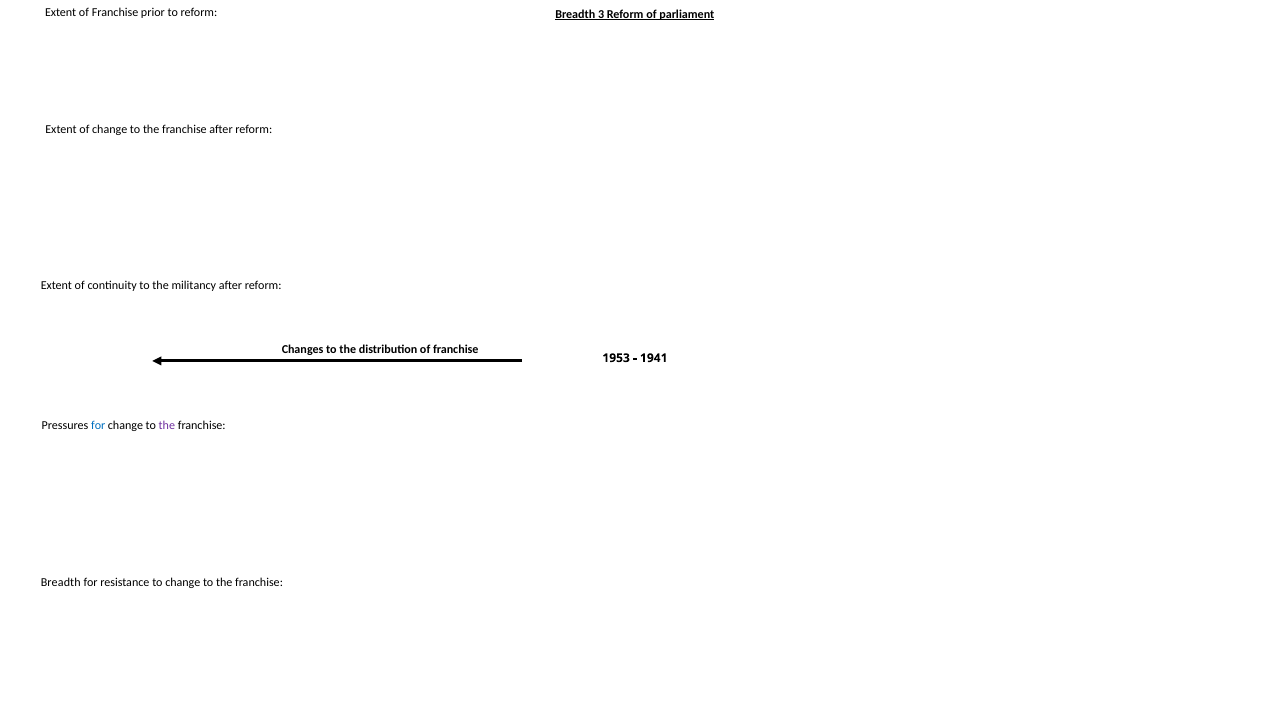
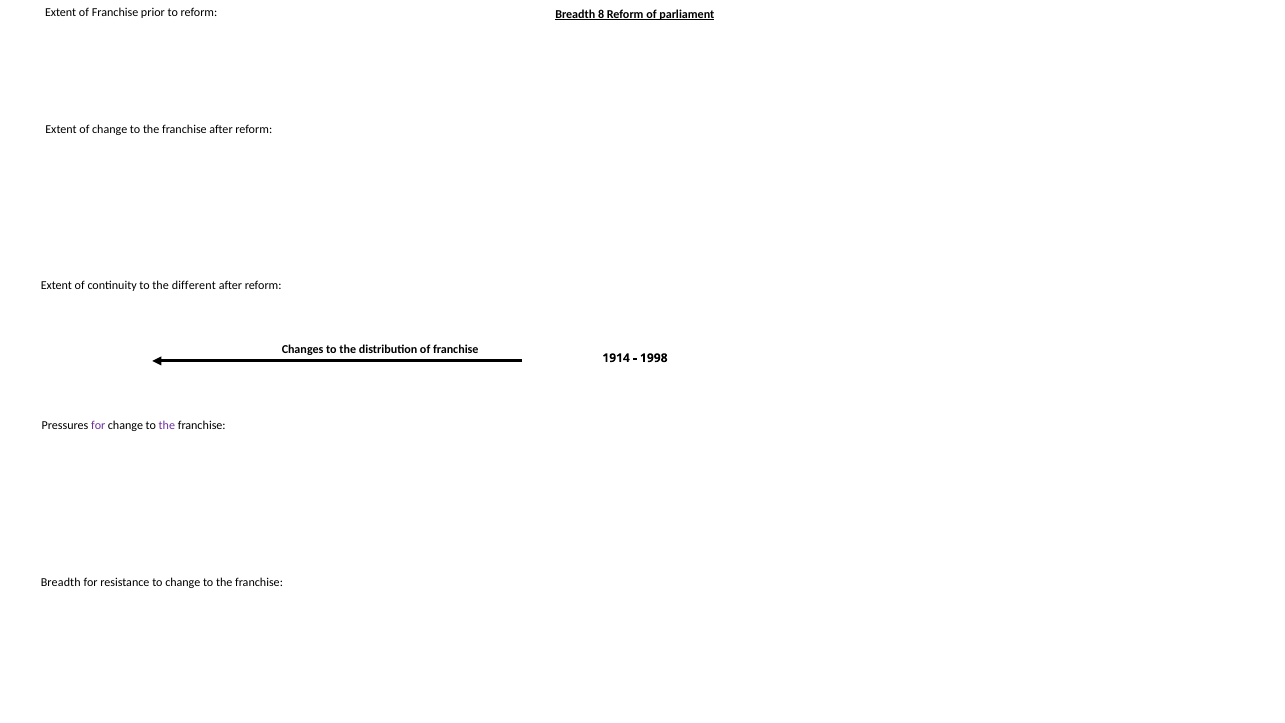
3: 3 -> 8 (601, 14)
militancy: militancy -> different (194, 286)
1953: 1953 -> 1914 (616, 358)
1941: 1941 -> 1998 (654, 358)
for colour: blue -> purple (98, 426)
